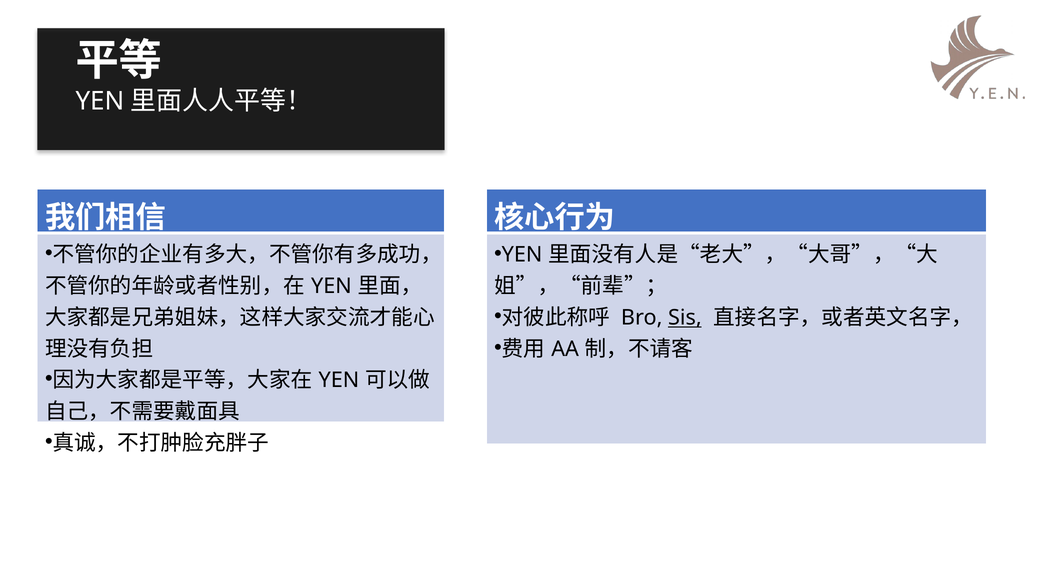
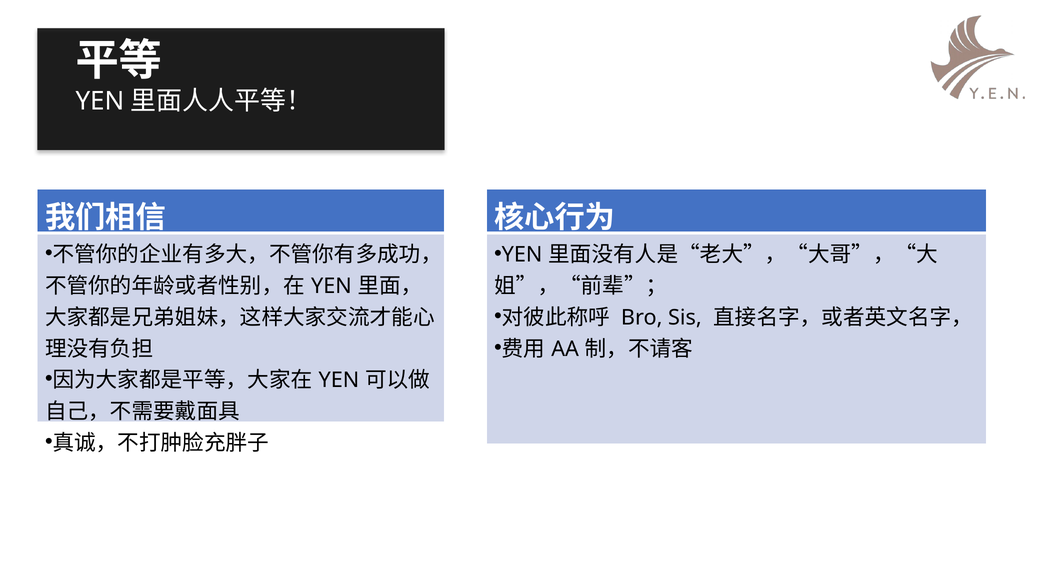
Sis underline: present -> none (685, 318)
